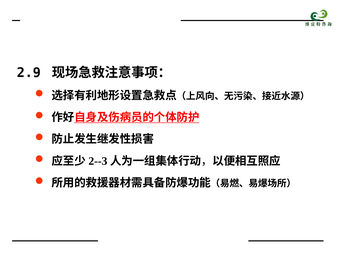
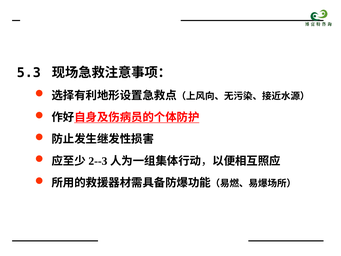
2.9: 2.9 -> 5.3 (29, 73)
